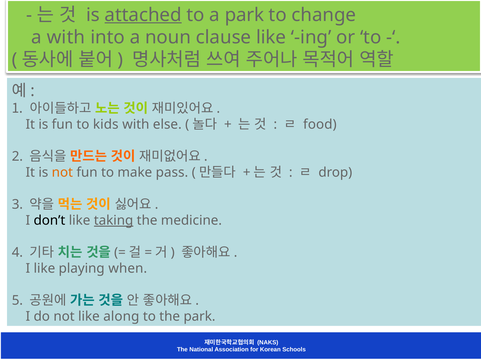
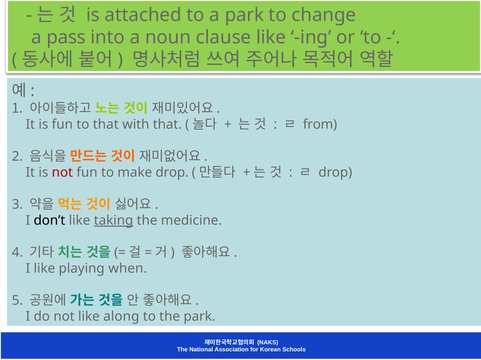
attached underline: present -> none (143, 15)
a with: with -> pass (66, 37)
to kids: kids -> that (106, 125)
with else: else -> that (167, 125)
food: food -> from (320, 125)
not colour: orange -> red (62, 173)
make pass: pass -> drop (172, 173)
